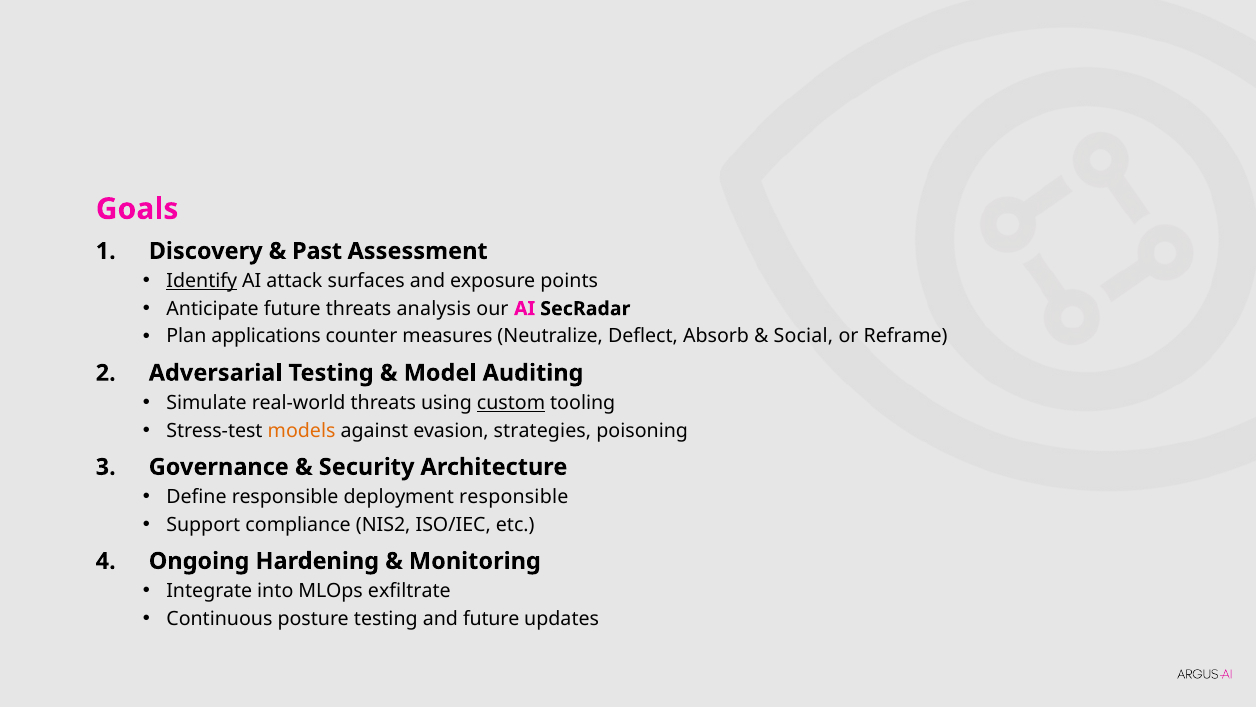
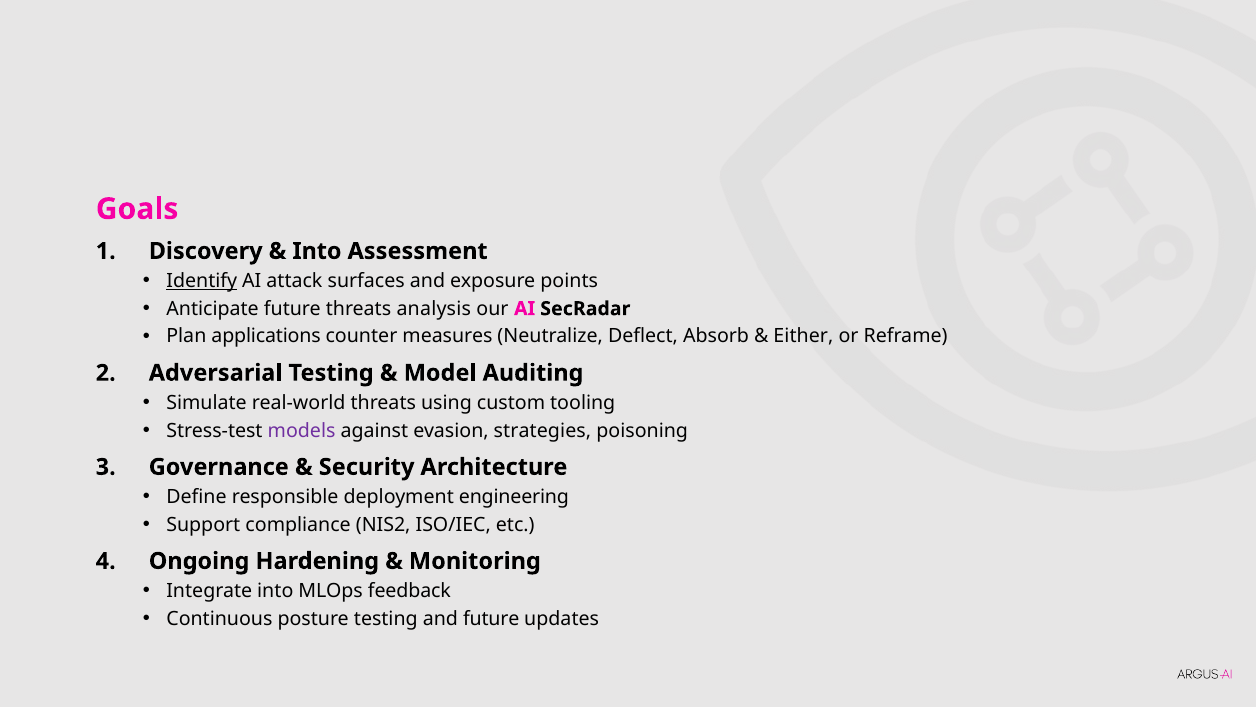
Past: Past -> Into (317, 251)
Social: Social -> Either (803, 336)
custom underline: present -> none (511, 403)
models colour: orange -> purple (302, 430)
deployment responsible: responsible -> engineering (514, 497)
exfiltrate: exfiltrate -> feedback (409, 591)
